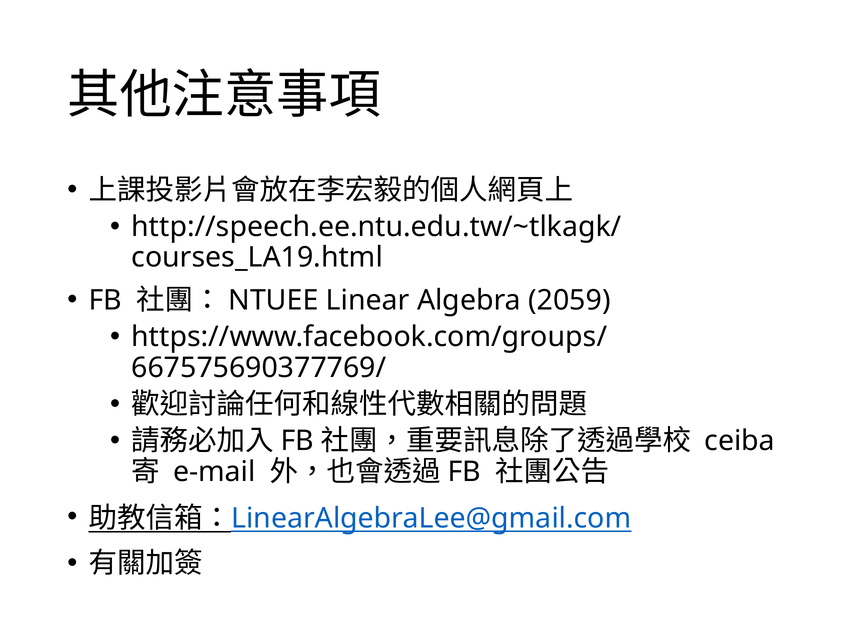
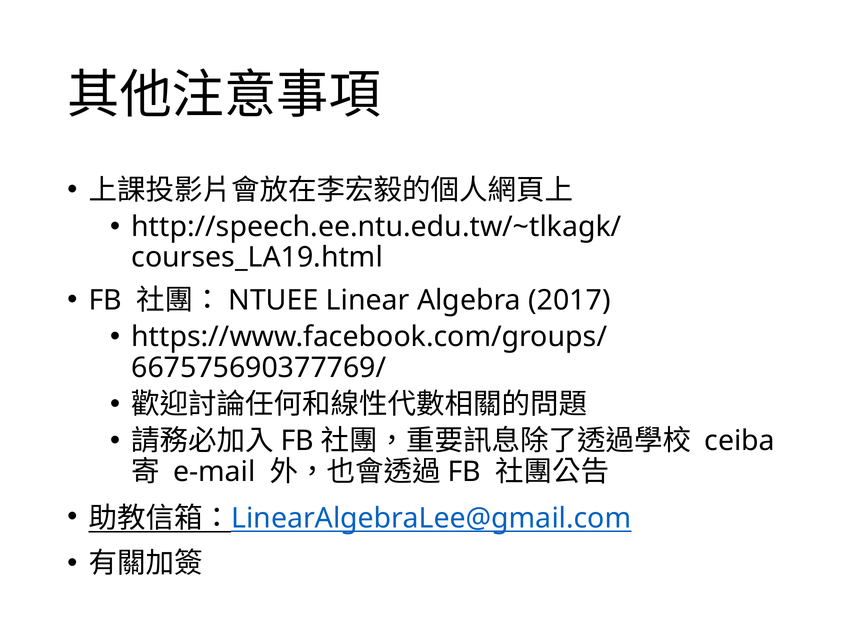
2059: 2059 -> 2017 (569, 300)
